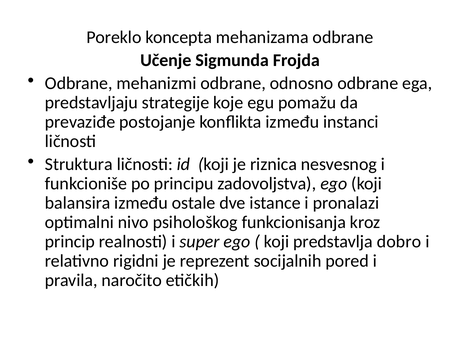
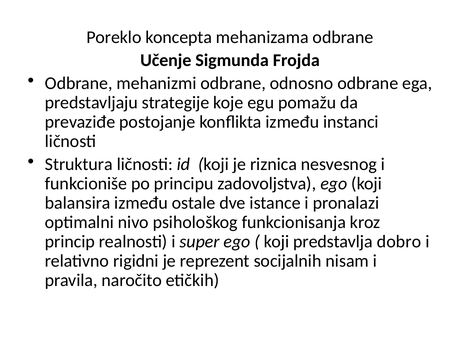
pored: pored -> nisam (347, 261)
